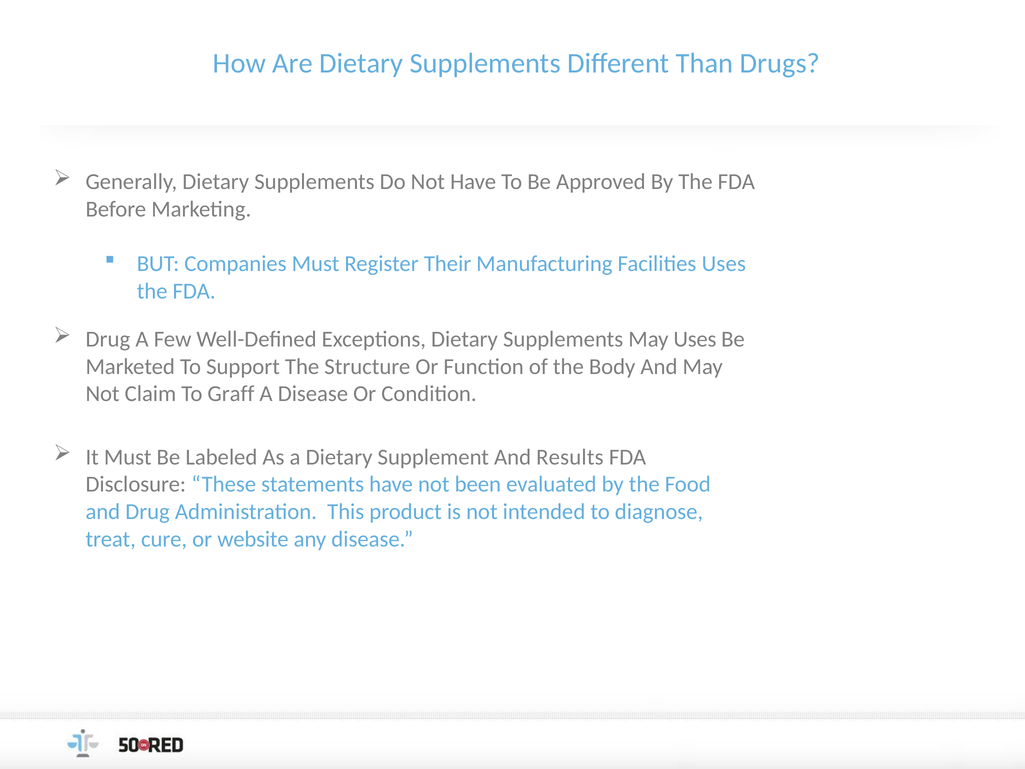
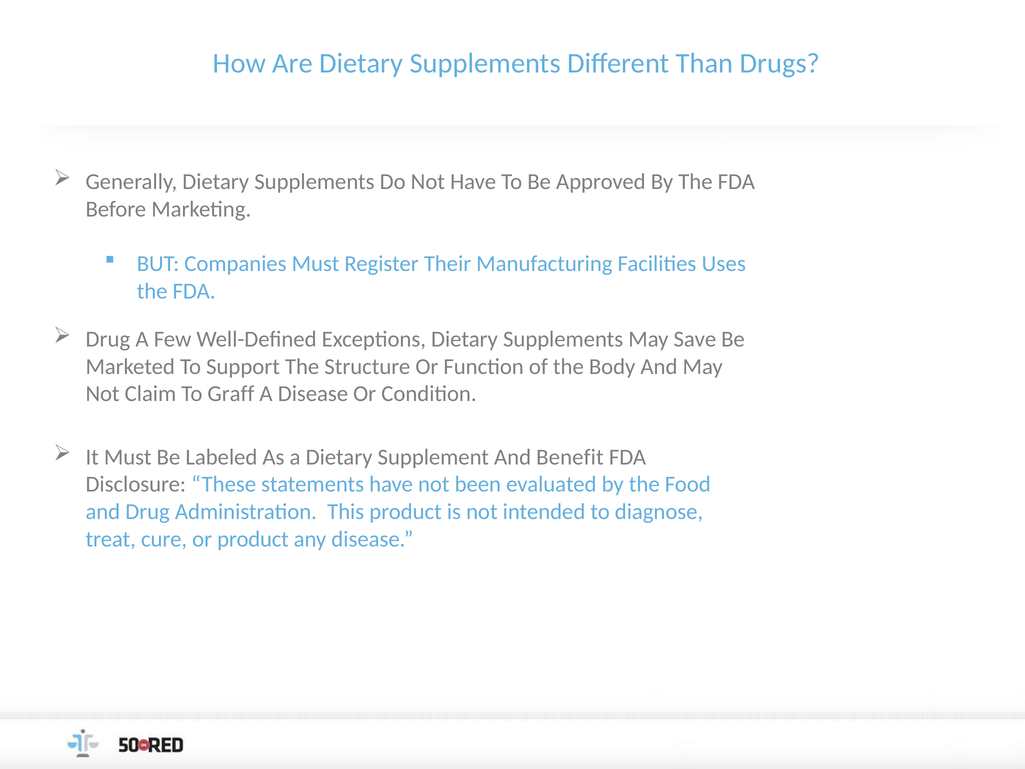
May Uses: Uses -> Save (695, 339)
Results: Results -> Benefit (570, 457)
or website: website -> product (253, 539)
